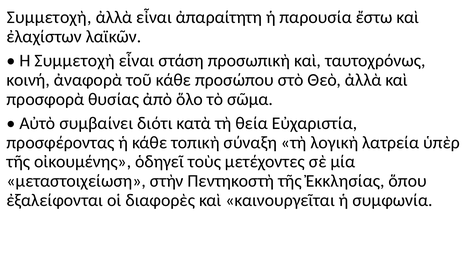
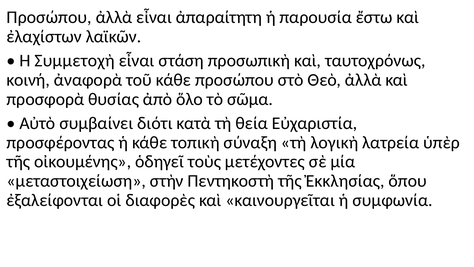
Συμμετοχὴ: Συμμετοχὴ -> Προσώπου (49, 17)
